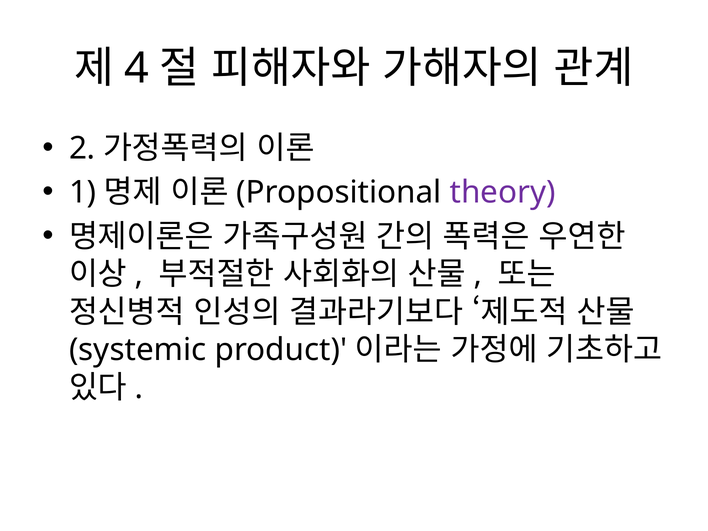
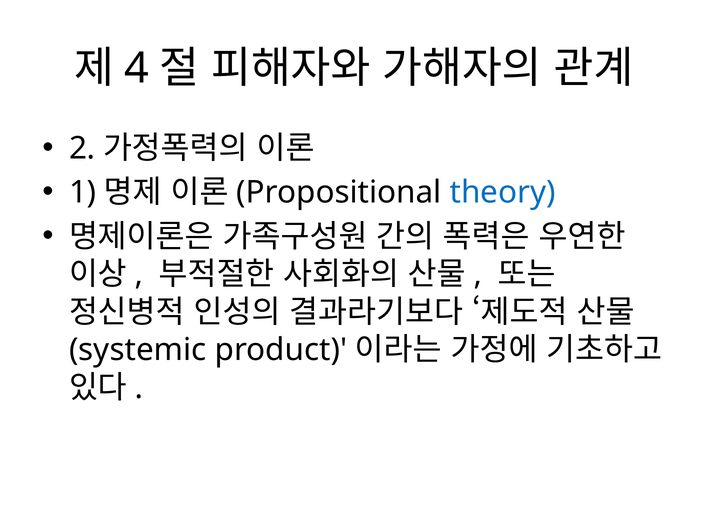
theory colour: purple -> blue (503, 193)
